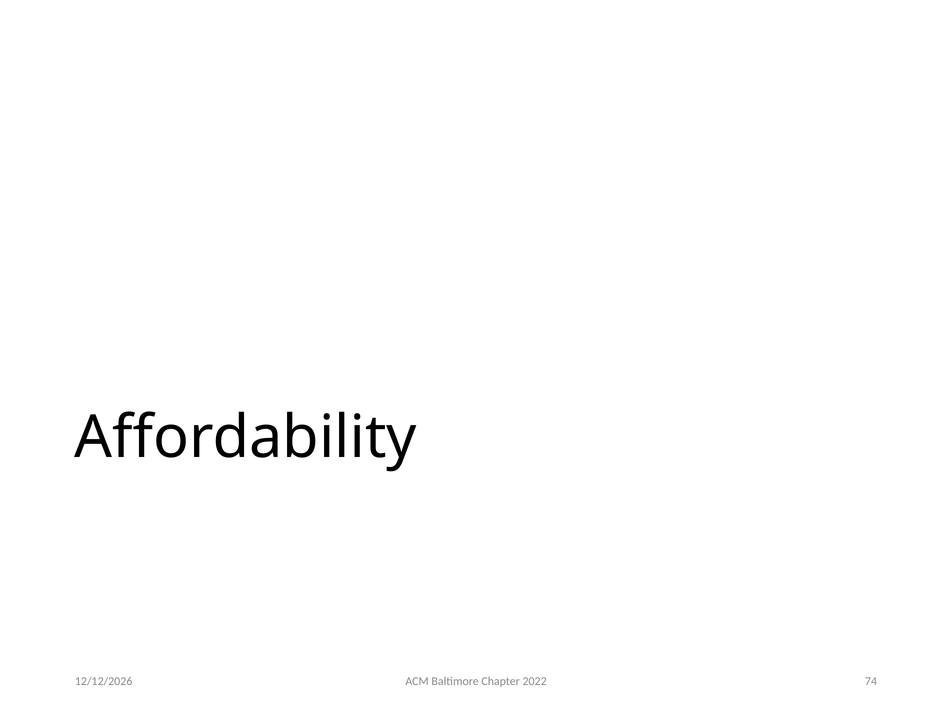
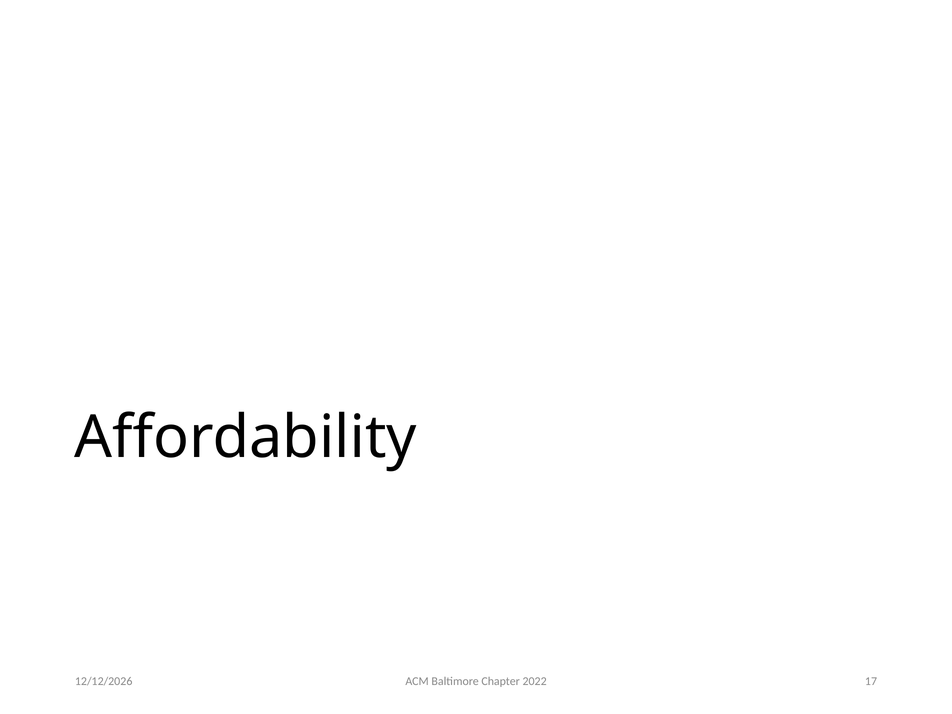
74: 74 -> 17 (871, 682)
